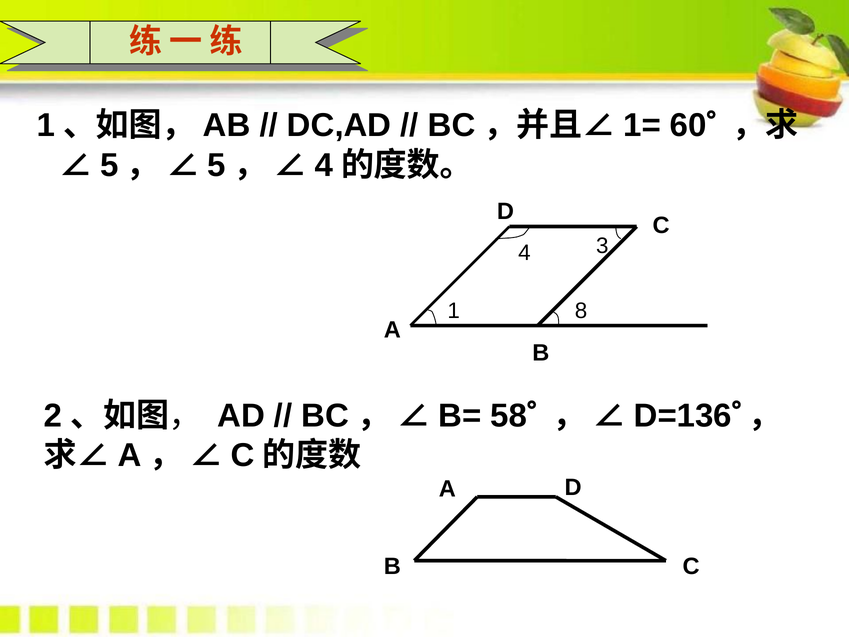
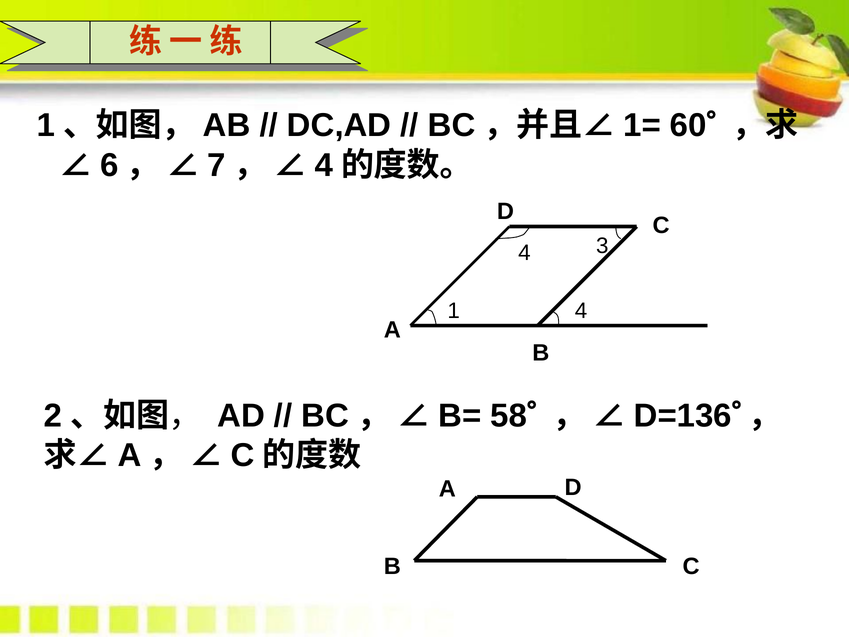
5: 5 -> 6 (109, 165)
5: 5 -> 7 (217, 165)
1 8: 8 -> 4 (581, 311)
